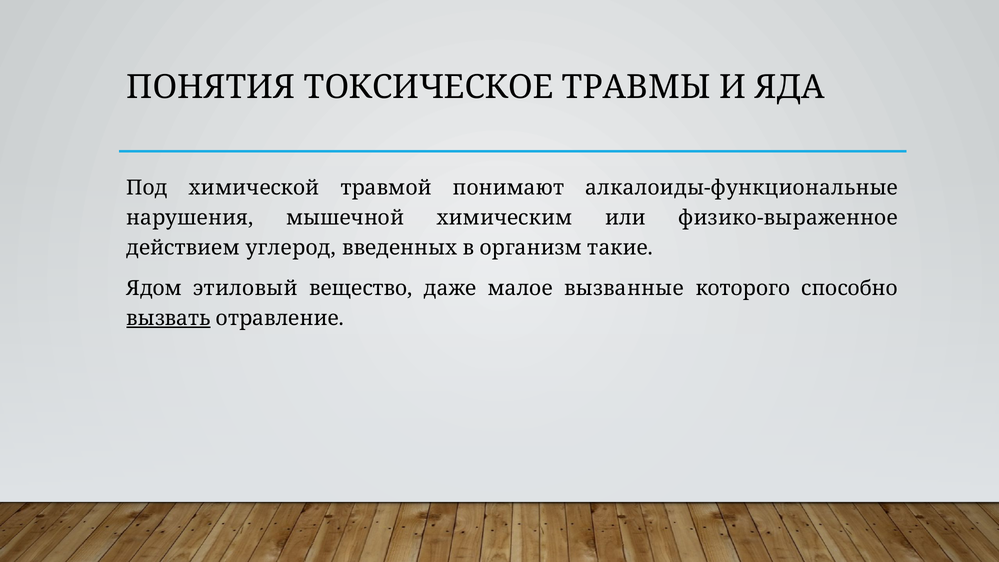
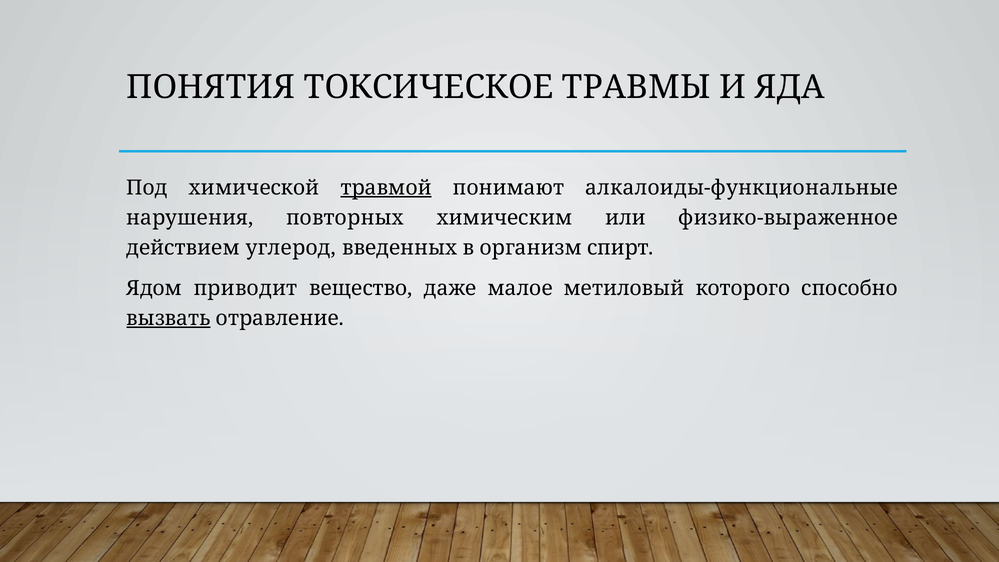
травмой underline: none -> present (386, 188)
мышечной: мышечной -> повторных (345, 218)
такие: такие -> спирт (620, 248)
этиловый: этиловый -> приводит (246, 288)
вызванные: вызванные -> метиловый (624, 288)
